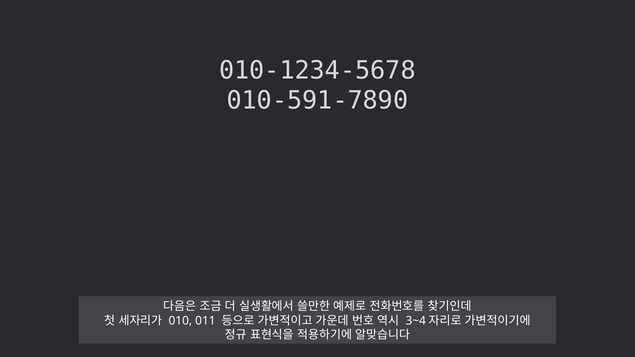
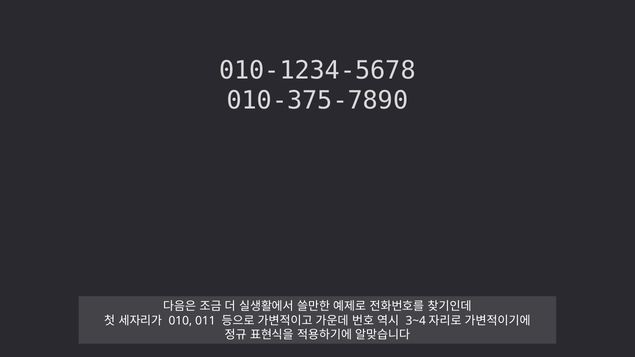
010-591-7890: 010-591-7890 -> 010-375-7890 (317, 100)
